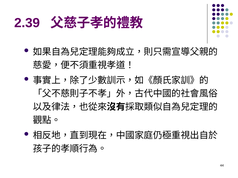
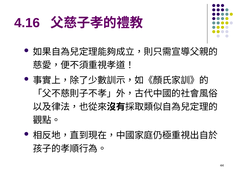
2.39: 2.39 -> 4.16 (27, 23)
